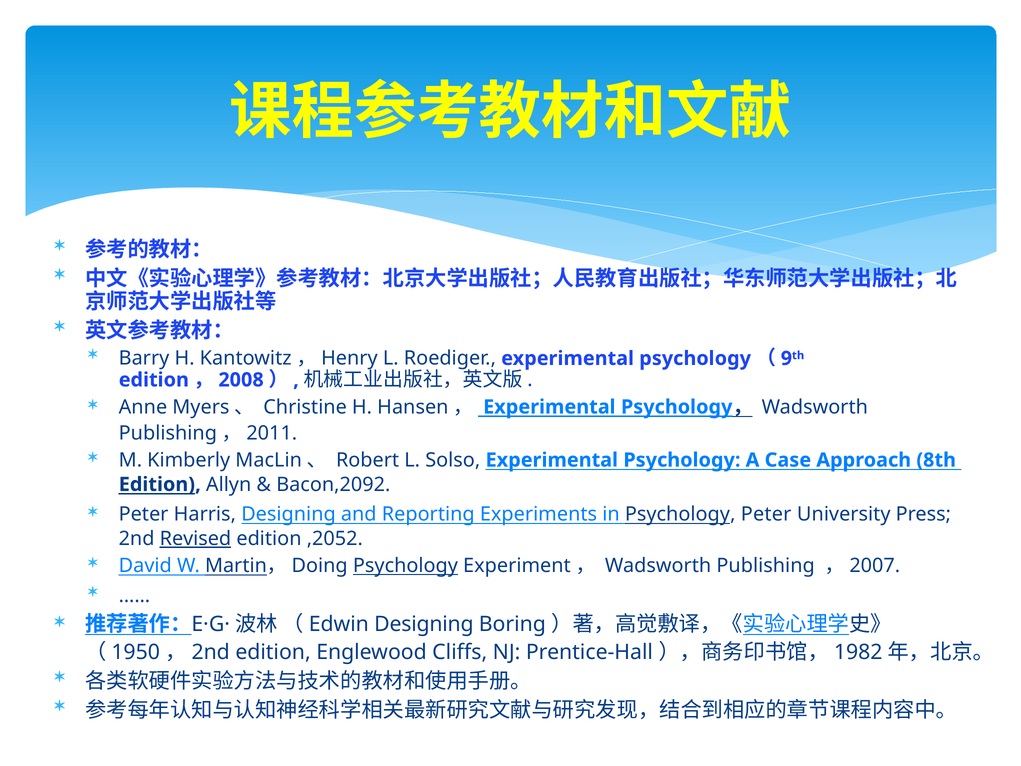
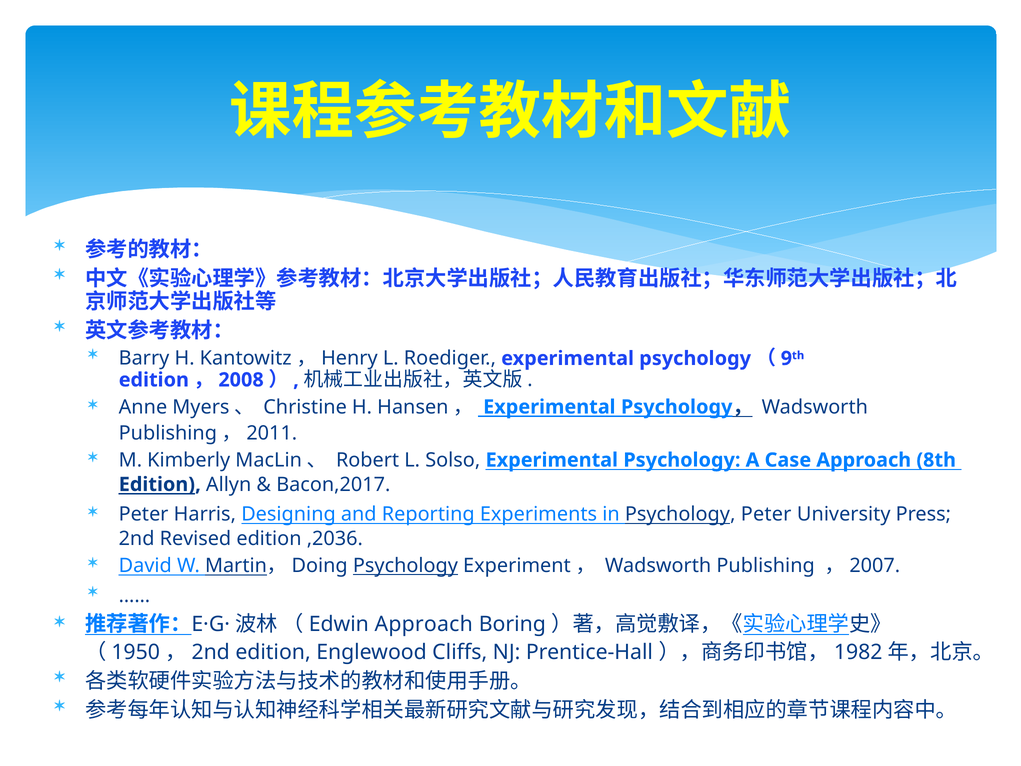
Bacon,2092: Bacon,2092 -> Bacon,2017 (333, 484)
Revised underline: present -> none (195, 539)
,2052: ,2052 -> ,2036 (335, 539)
（Edwin Designing: Designing -> Approach (424, 624)
